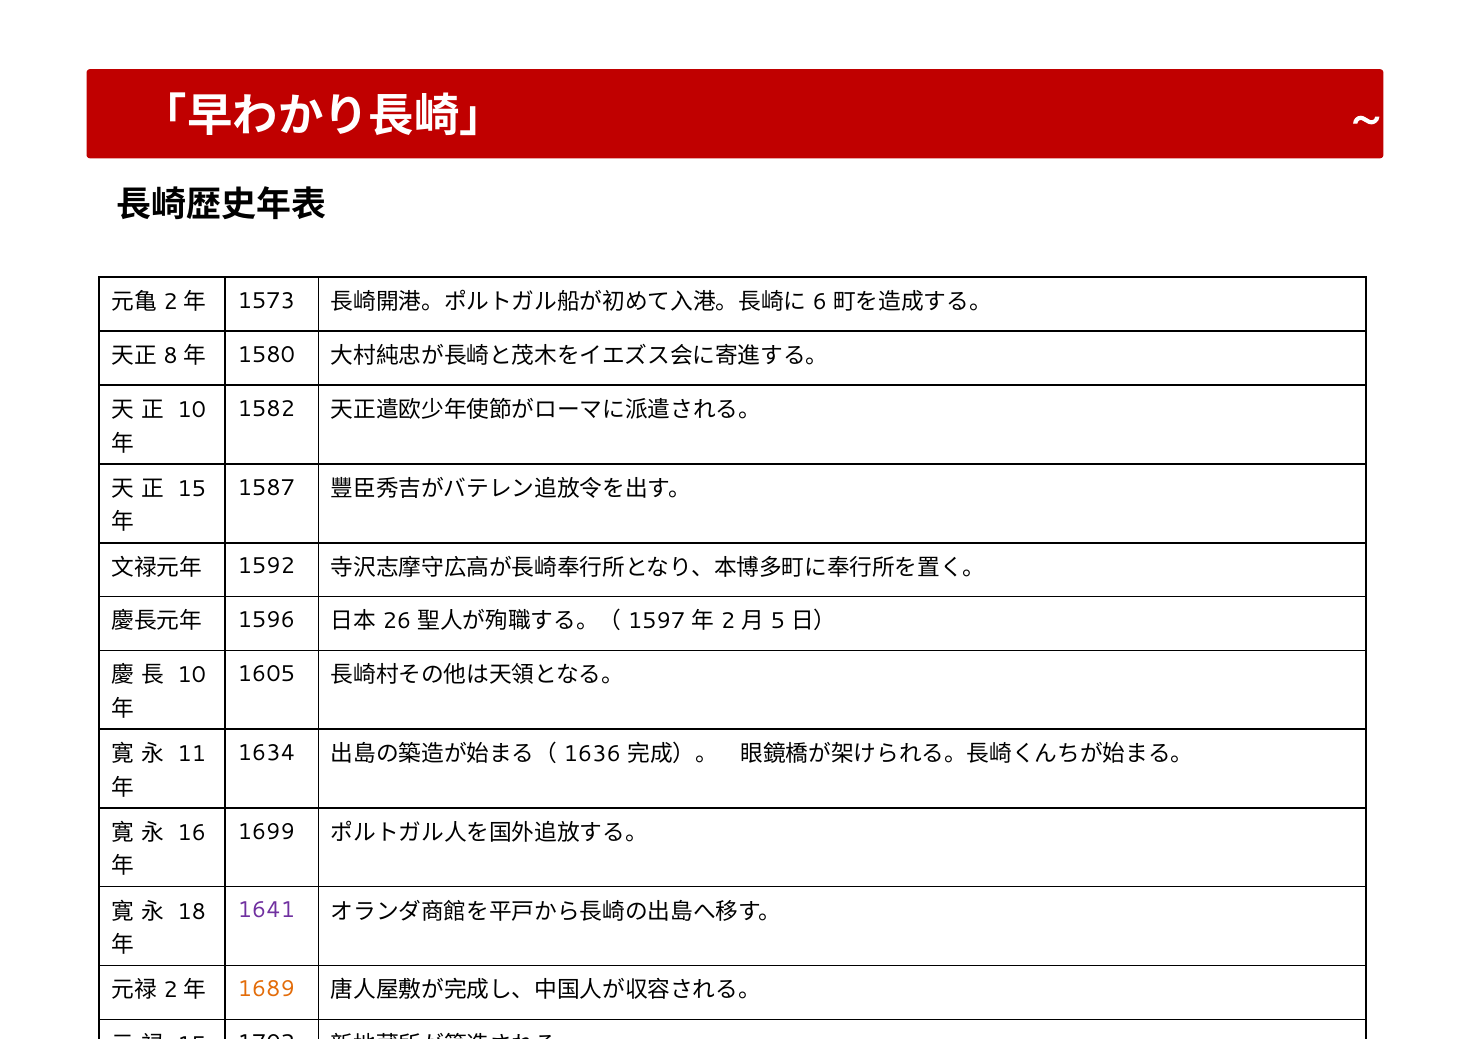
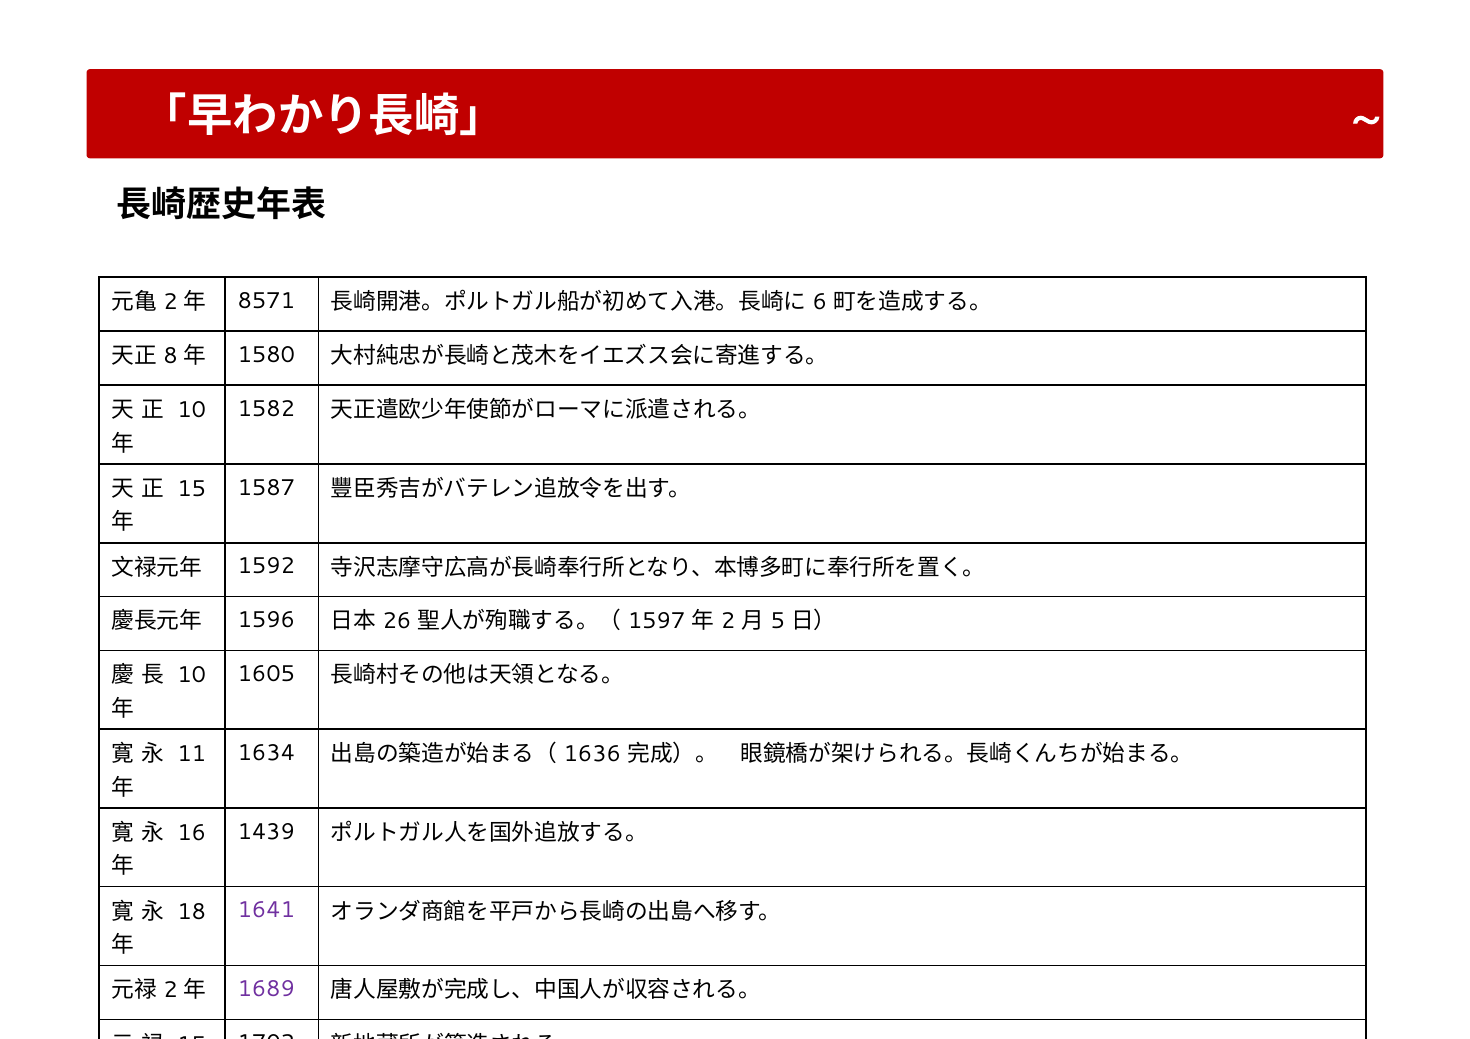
1573: 1573 -> 8571 (266, 301)
1699: 1699 -> 1439 (266, 832)
1689 colour: orange -> purple (266, 989)
